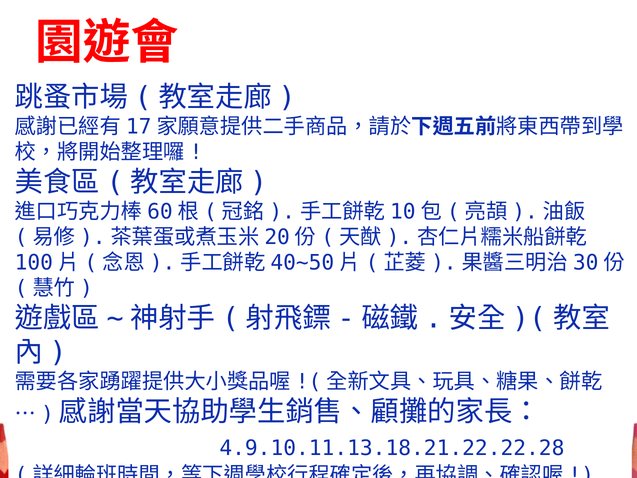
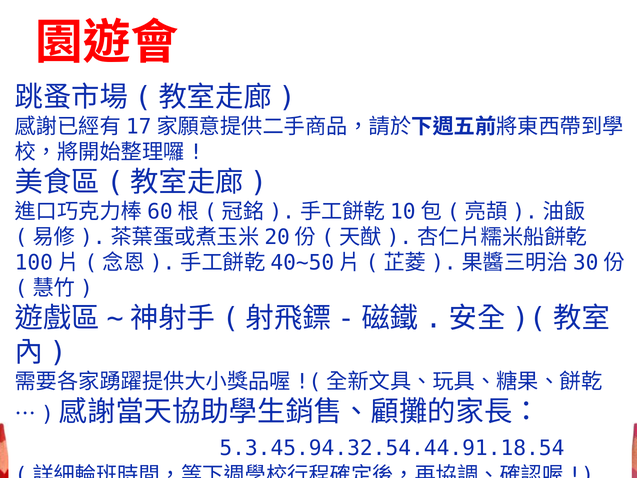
4.9.10.11.13.18.21.22.22.28: 4.9.10.11.13.18.21.22.22.28 -> 5.3.45.94.32.54.44.91.18.54 (392, 448)
